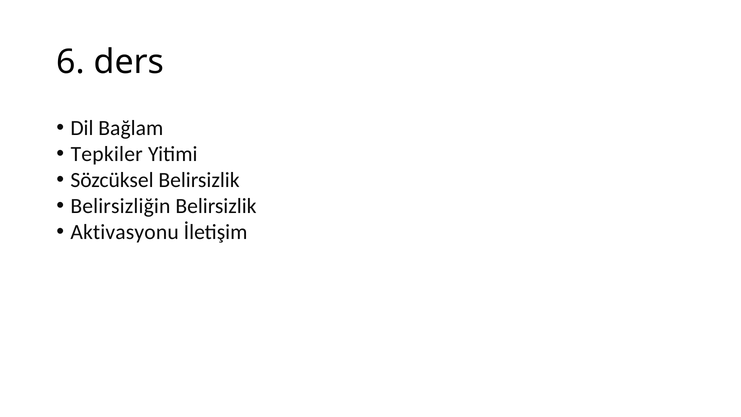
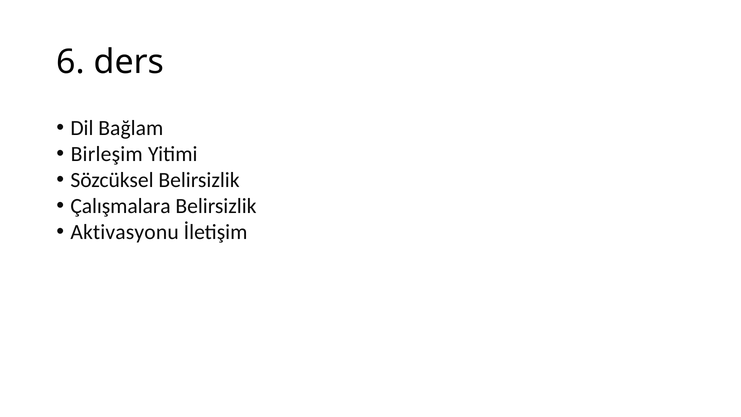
Tepkiler: Tepkiler -> Birleşim (107, 154)
Belirsizliğin: Belirsizliğin -> Çalışmalara (121, 206)
